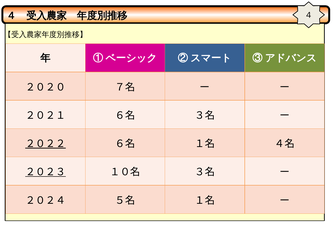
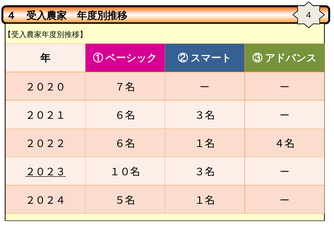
２０２２ underline: present -> none (45, 144)
